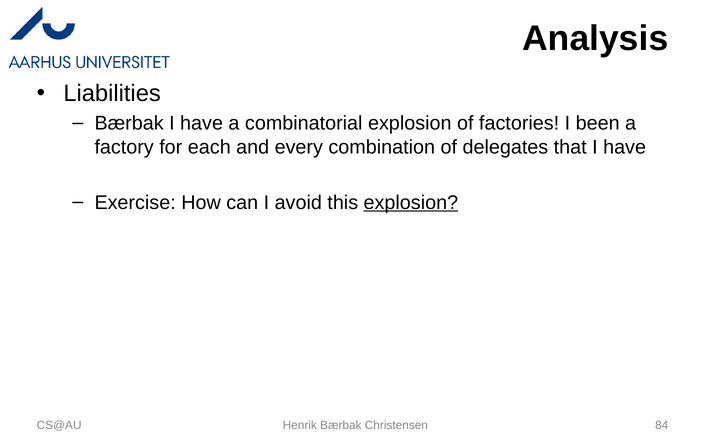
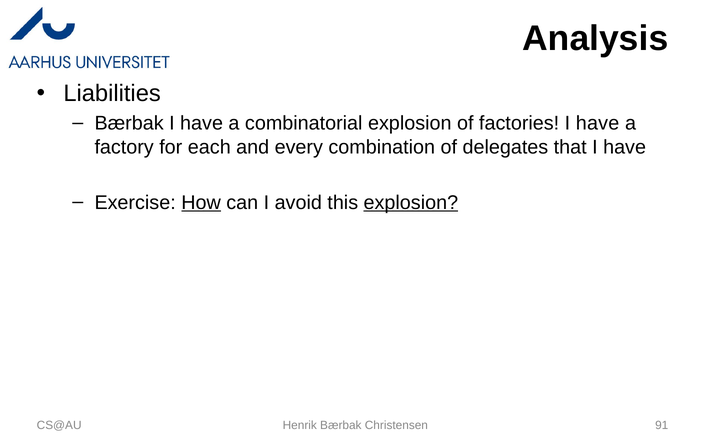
factories I been: been -> have (598, 123)
How underline: none -> present (201, 202)
84: 84 -> 91 (662, 425)
